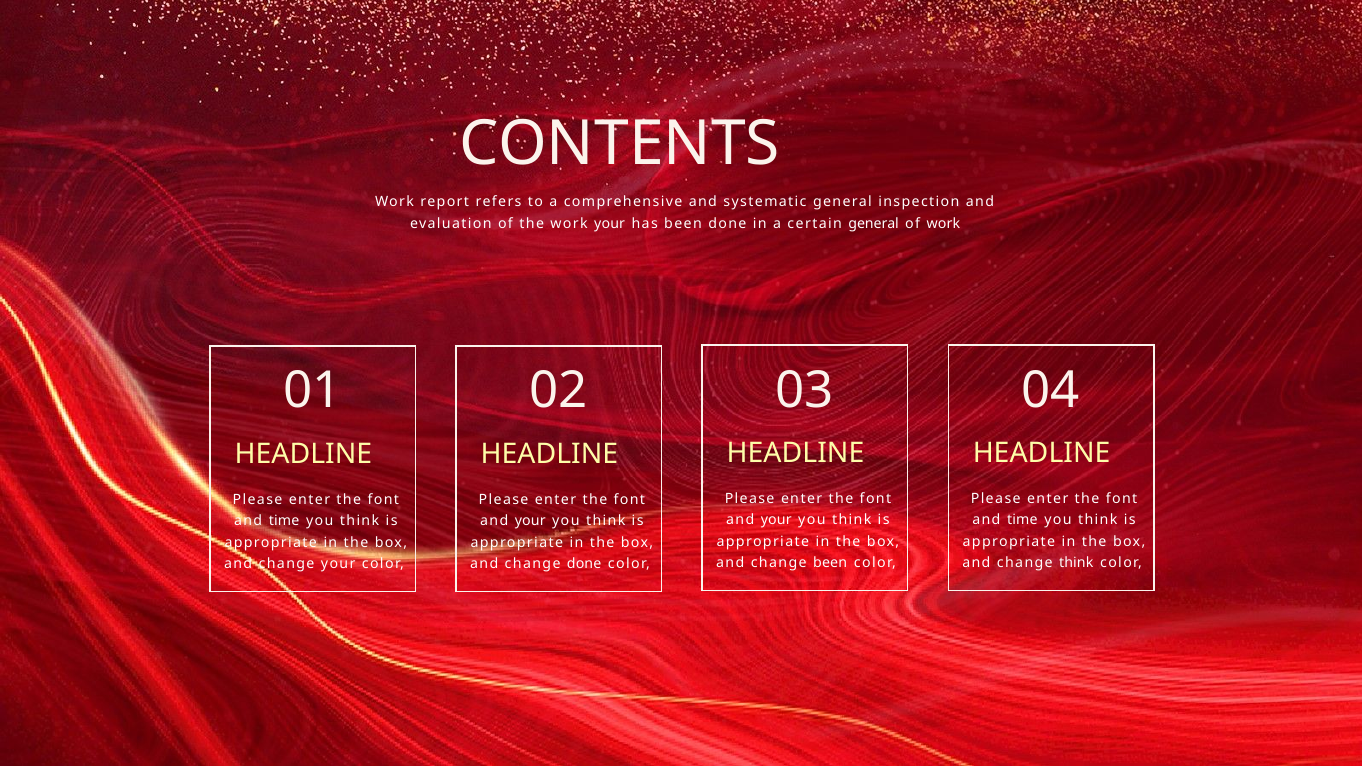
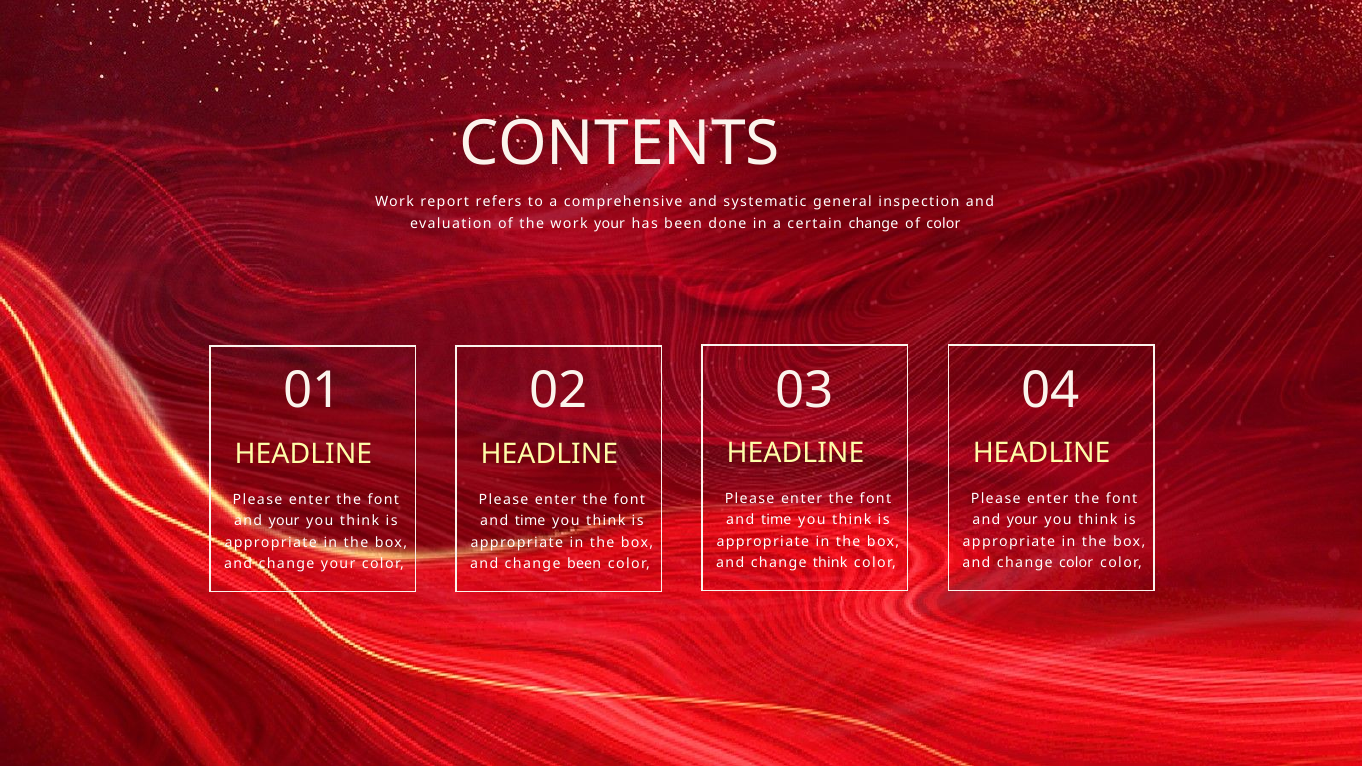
certain general: general -> change (873, 223)
of work: work -> color (944, 223)
your: your -> time (776, 520)
time: time -> your (1022, 520)
time: time -> your (284, 521)
your: your -> time (530, 521)
change been: been -> think (830, 563)
change think: think -> color (1076, 563)
change done: done -> been (584, 564)
